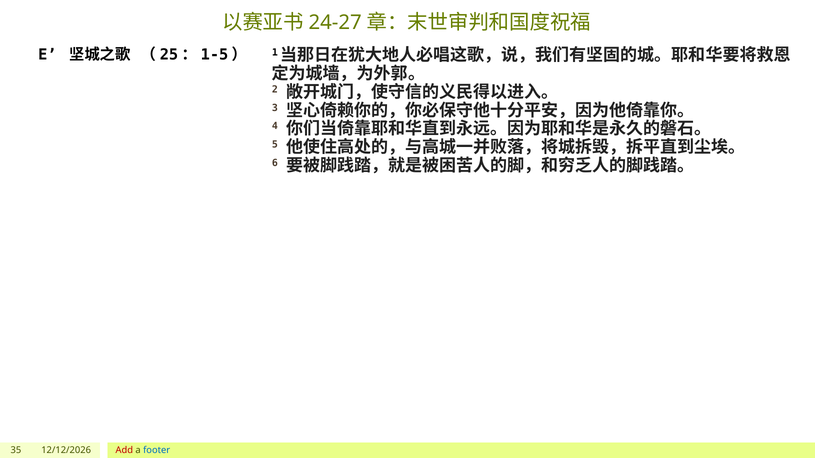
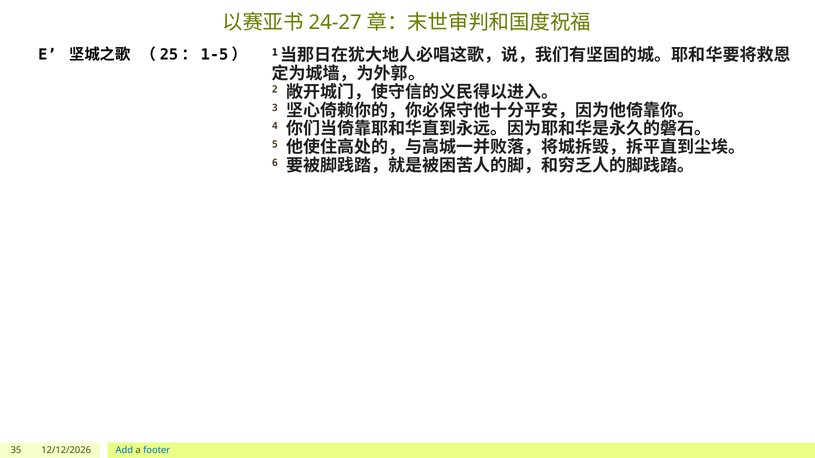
Add colour: red -> blue (124, 451)
